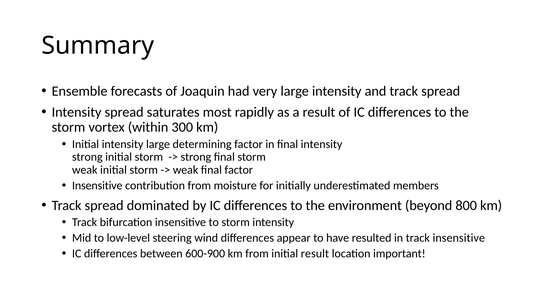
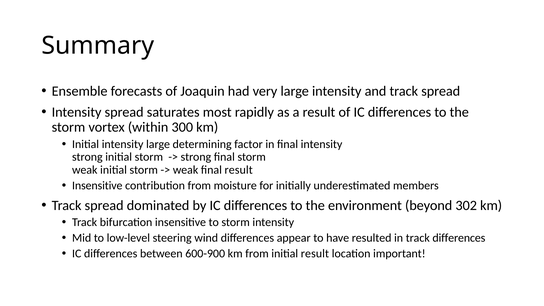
final factor: factor -> result (239, 170)
800: 800 -> 302 (466, 205)
track insensitive: insensitive -> differences (459, 238)
